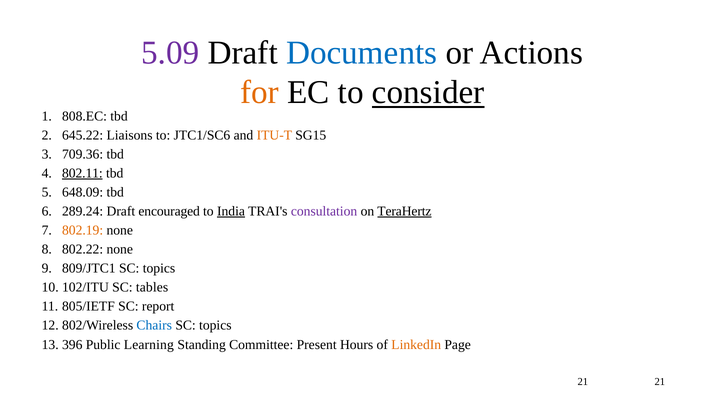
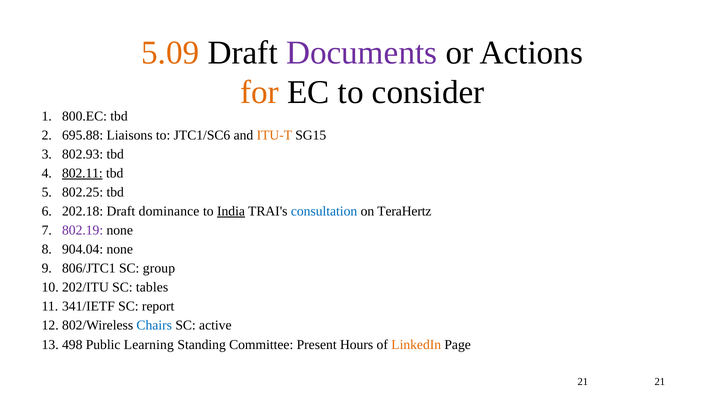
5.09 colour: purple -> orange (170, 53)
Documents colour: blue -> purple (362, 53)
consider underline: present -> none (428, 92)
808.EC: 808.EC -> 800.EC (85, 116)
645.22: 645.22 -> 695.88 (83, 135)
709.36: 709.36 -> 802.93 (83, 154)
648.09: 648.09 -> 802.25 (83, 192)
289.24: 289.24 -> 202.18 (83, 211)
encouraged: encouraged -> dominance (169, 211)
consultation colour: purple -> blue (324, 211)
TeraHertz underline: present -> none (404, 211)
802.19 colour: orange -> purple (83, 230)
802.22: 802.22 -> 904.04 (83, 249)
809/JTC1: 809/JTC1 -> 806/JTC1 (89, 268)
topics: topics -> group (159, 268)
102/ITU: 102/ITU -> 202/ITU (85, 287)
805/IETF: 805/IETF -> 341/IETF (88, 306)
topics: topics -> active (215, 325)
396: 396 -> 498 (72, 344)
